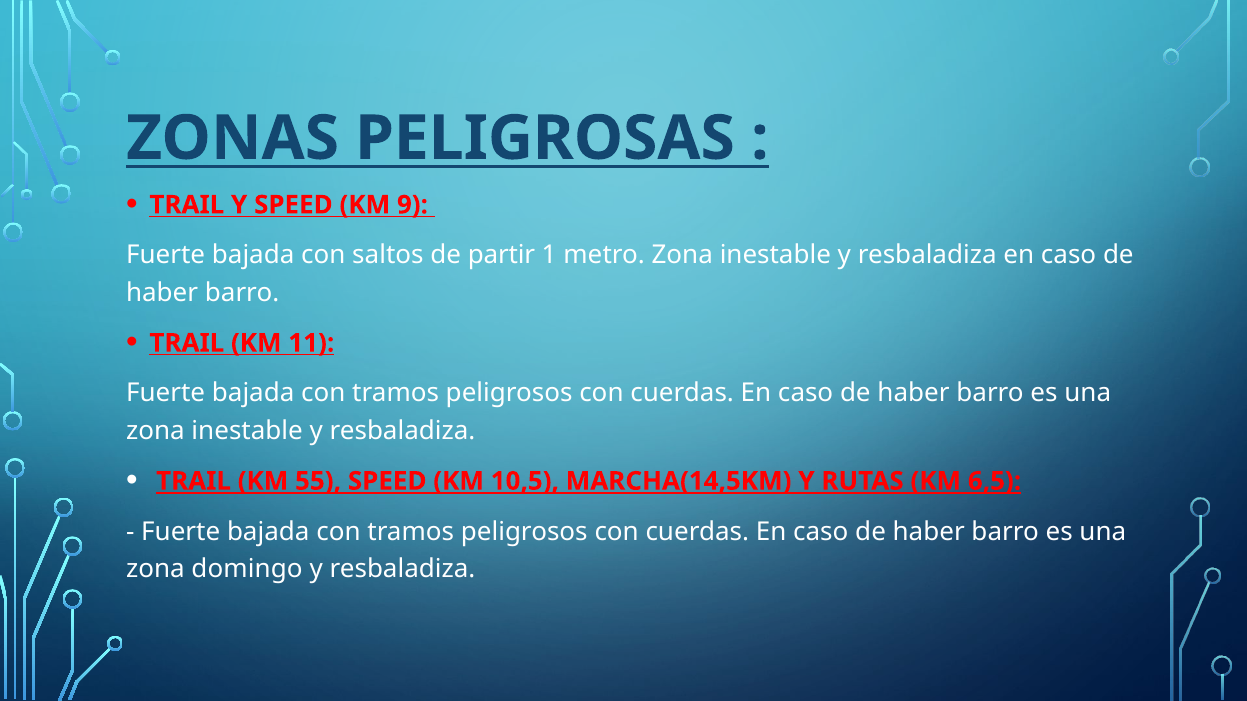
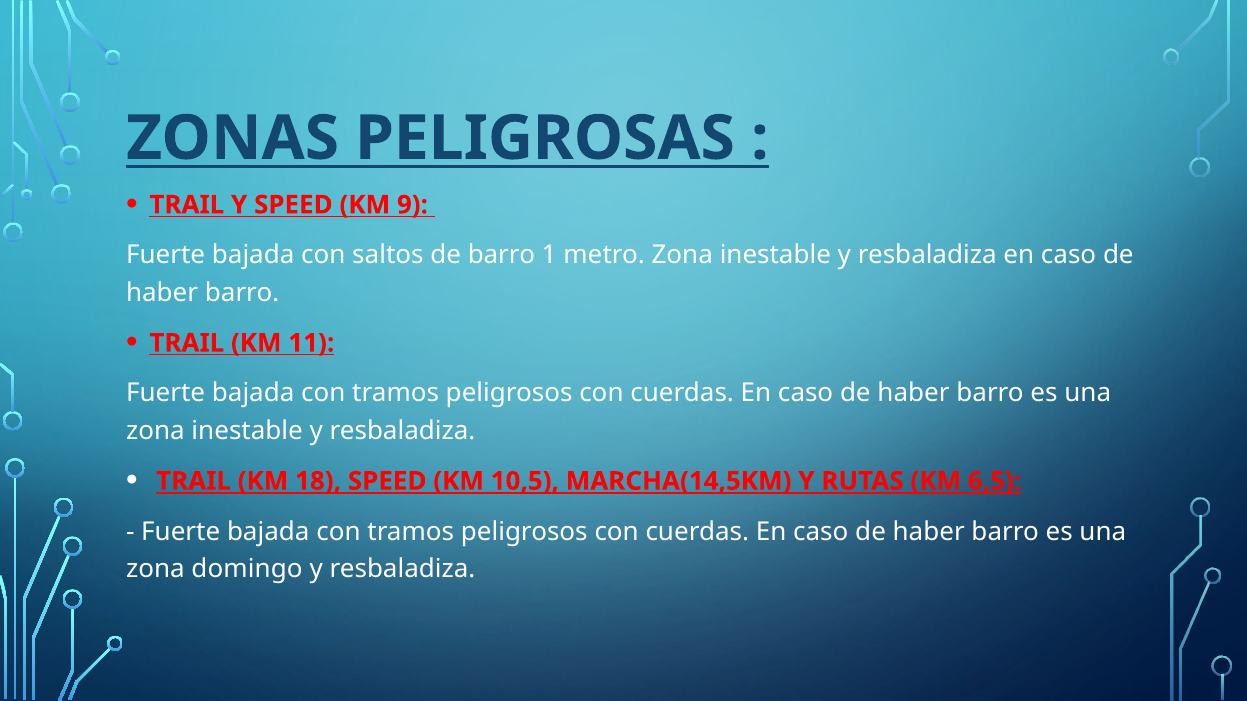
de partir: partir -> barro (501, 255)
55: 55 -> 18 (318, 481)
